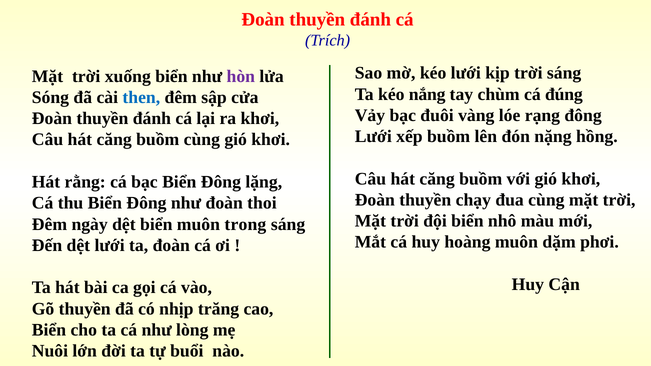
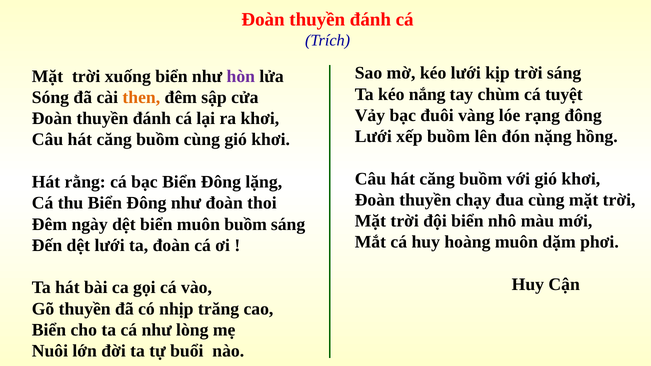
đúng: đúng -> tuyệt (564, 94)
then colour: blue -> orange (141, 97)
muôn trong: trong -> buồm (246, 224)
